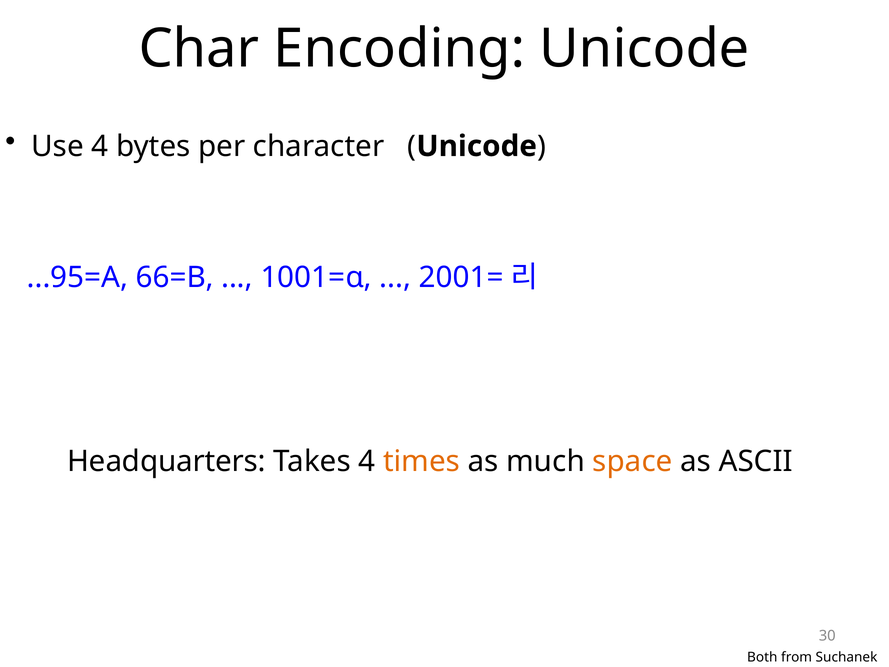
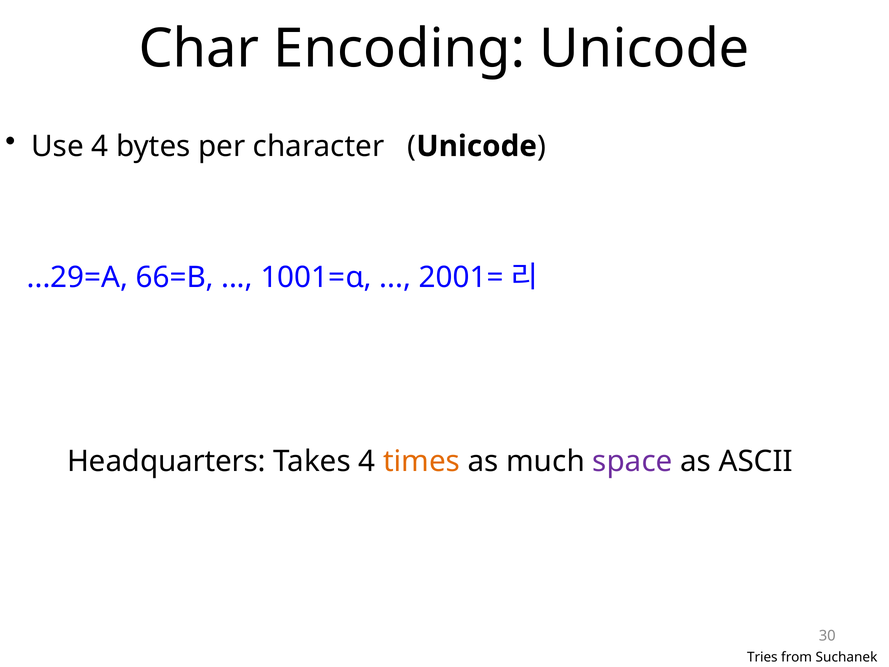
...95=A: ...95=A -> ...29=A (77, 277)
space colour: orange -> purple (632, 461)
Both: Both -> Tries (762, 657)
